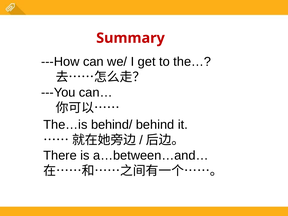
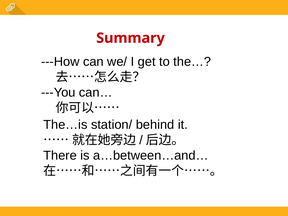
behind/: behind/ -> station/ (112, 125)
